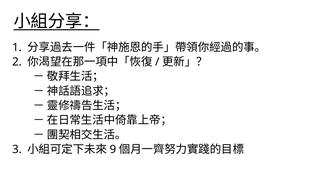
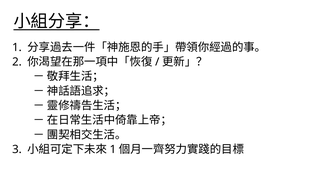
9: 9 -> 1 (113, 150)
